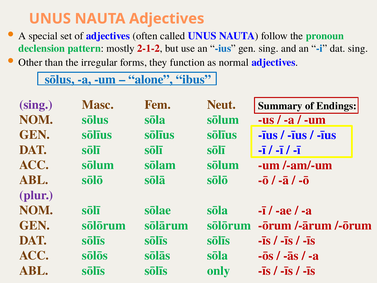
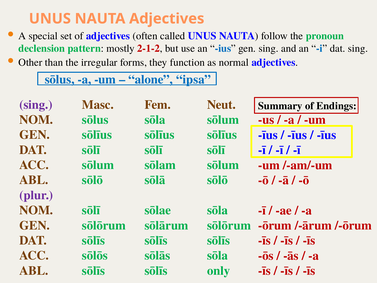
ibus: ibus -> ipsa (194, 79)
